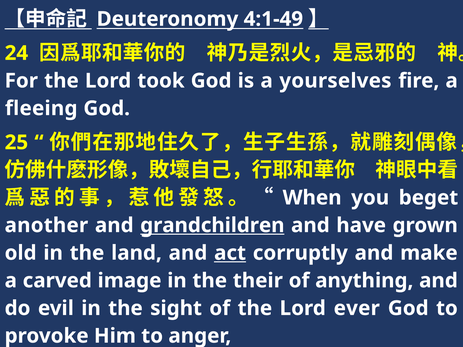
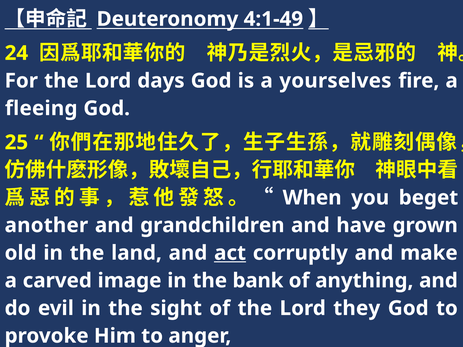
took: took -> days (161, 81)
grandchildren underline: present -> none (212, 225)
their: their -> bank (258, 281)
ever: ever -> they (357, 308)
